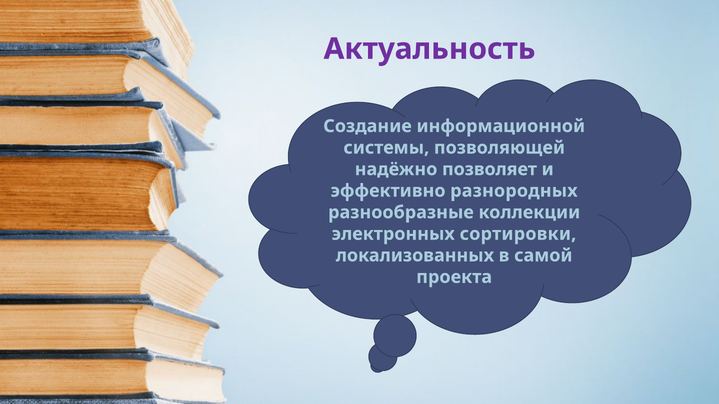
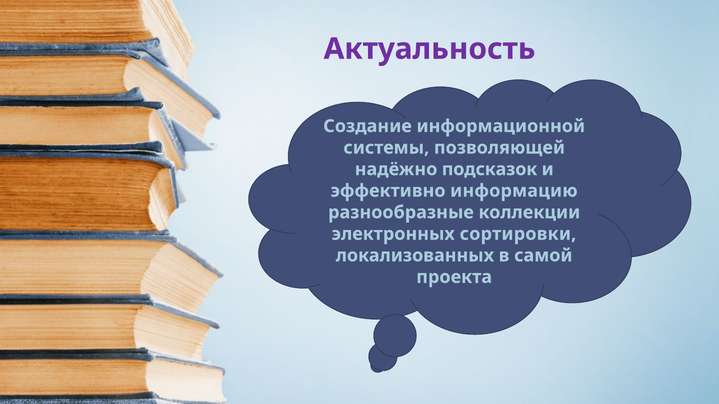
позволяет: позволяет -> подсказок (490, 169)
разнородных: разнородных -> информацию (514, 191)
